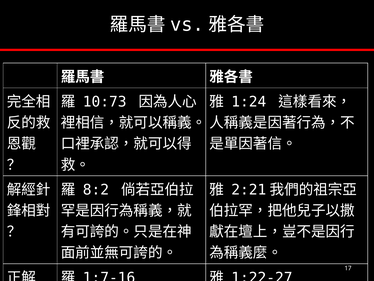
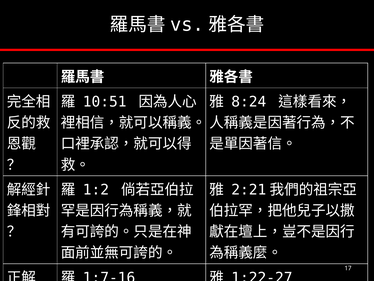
10:73: 10:73 -> 10:51 (105, 102)
1:24: 1:24 -> 8:24 (249, 102)
8:2: 8:2 -> 1:2 (96, 189)
